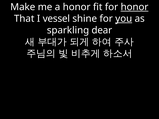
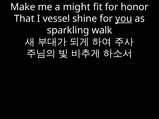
a honor: honor -> might (77, 7)
honor underline: present -> none (135, 7)
dear: dear -> walk (102, 30)
